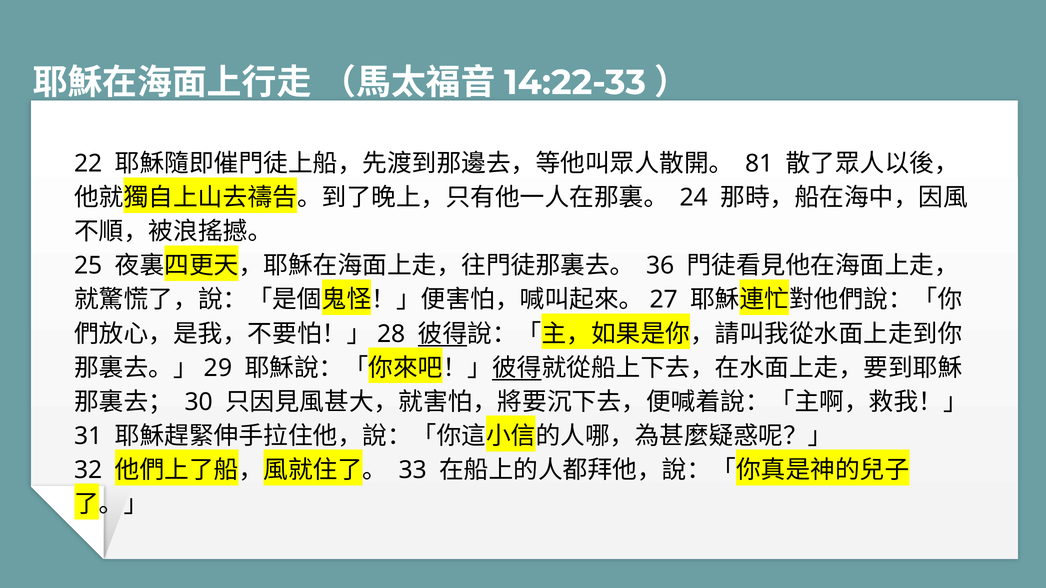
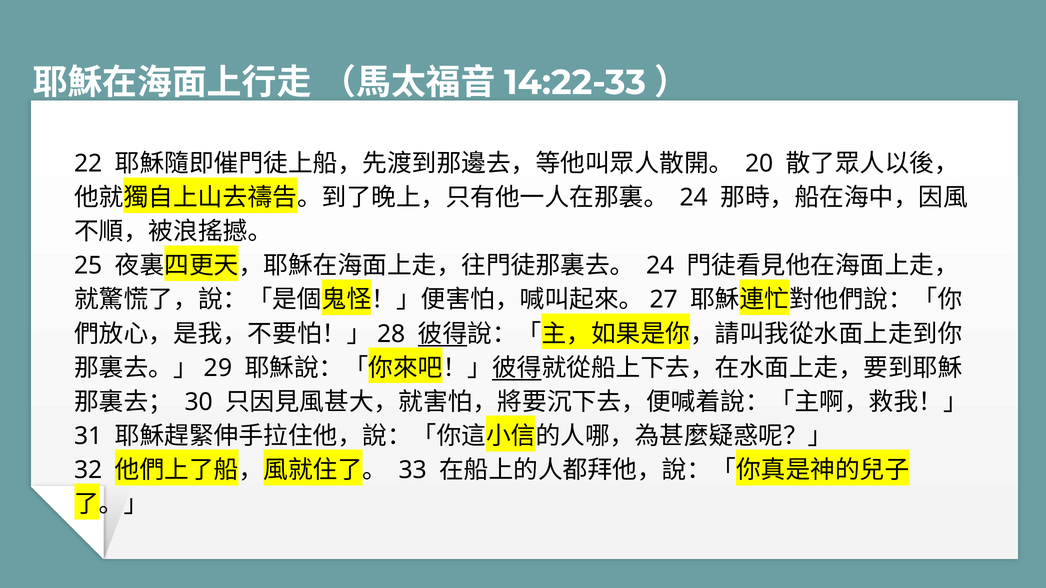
81: 81 -> 20 (759, 164)
36: 36 -> 24 (660, 266)
